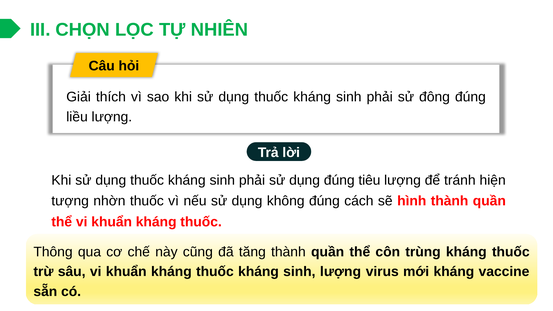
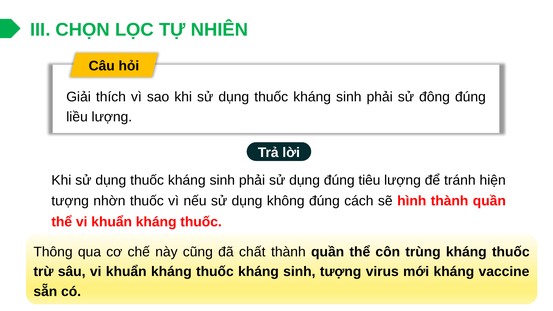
tăng: tăng -> chất (252, 252)
sinh lượng: lượng -> tượng (341, 272)
